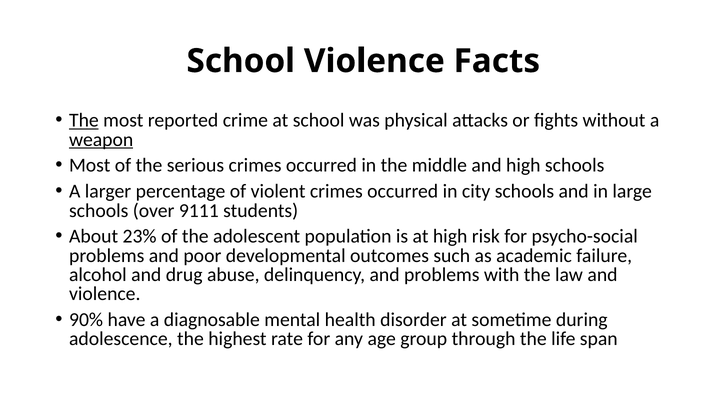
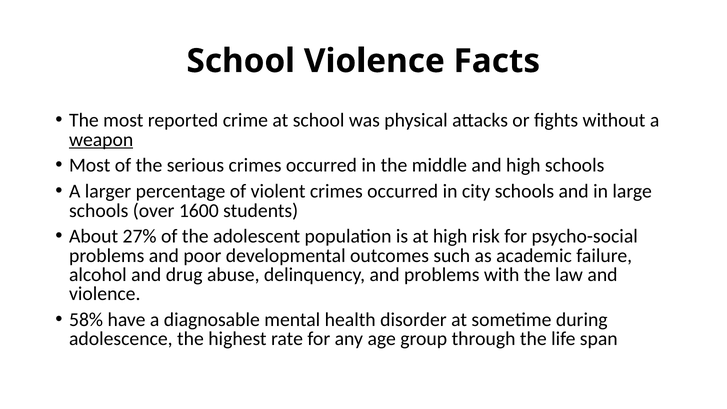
The underline: present -> none (84, 120)
9111: 9111 -> 1600 (199, 211)
23%: 23% -> 27% (140, 236)
90%: 90% -> 58% (86, 320)
